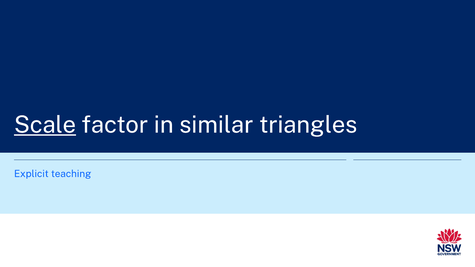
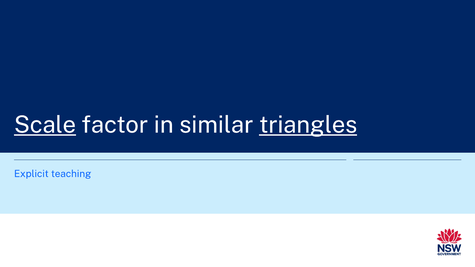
triangles underline: none -> present (308, 125)
